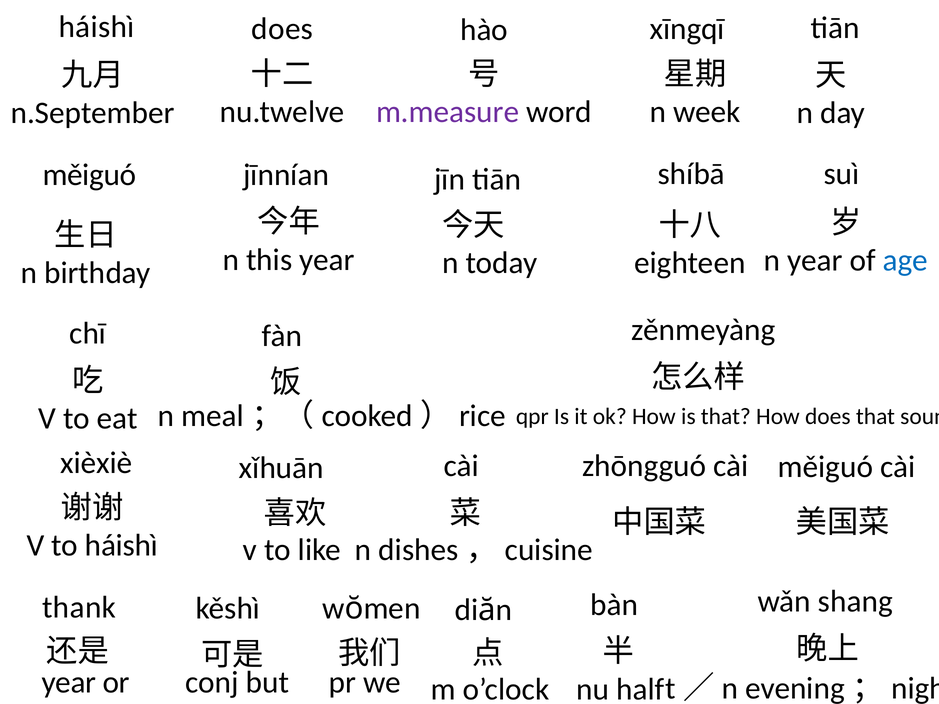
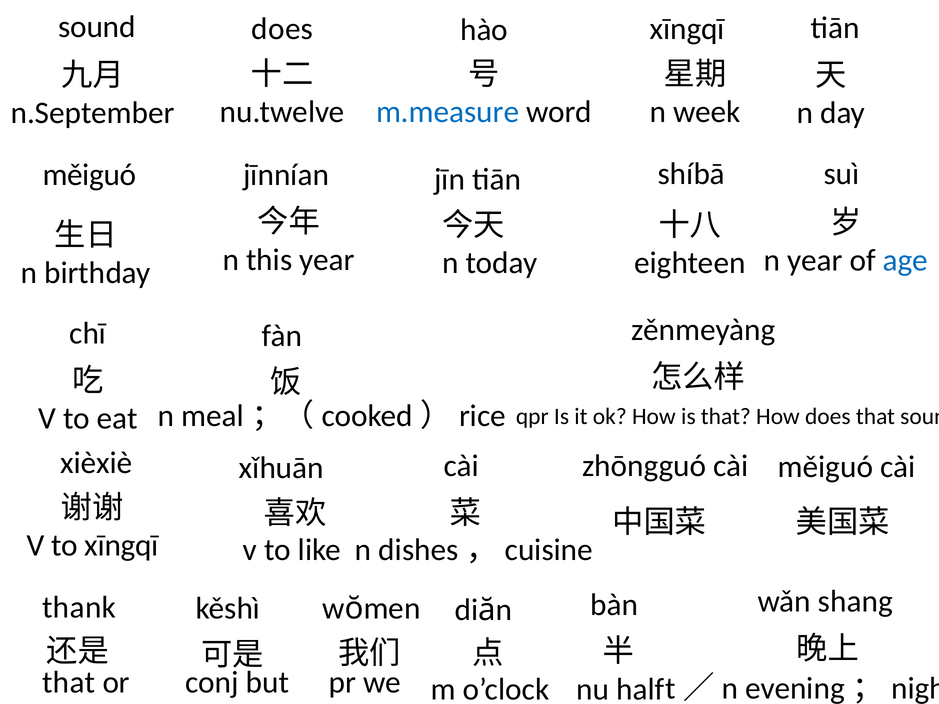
háishì: háishì -> sound (97, 27)
m.measure colour: purple -> blue (448, 112)
to háishì: háishì -> xīngqī (121, 546)
year: year -> that (69, 682)
